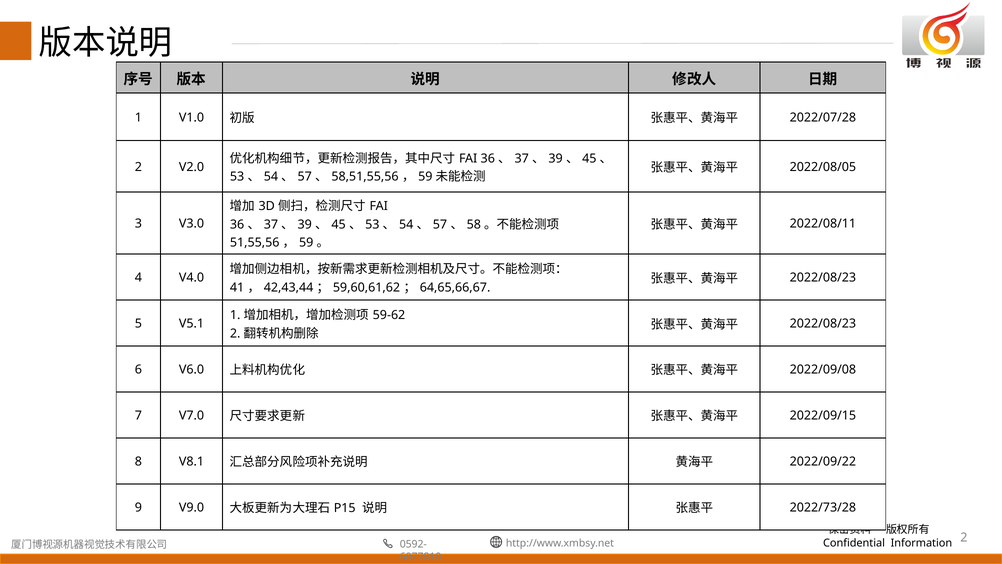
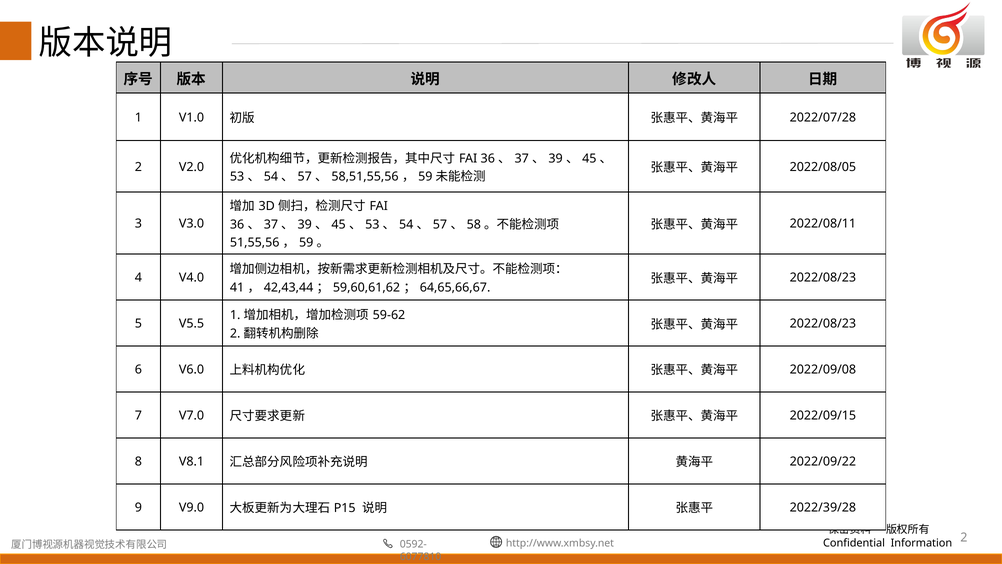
V5.1: V5.1 -> V5.5 (192, 324)
2022/73/28: 2022/73/28 -> 2022/39/28 (823, 507)
